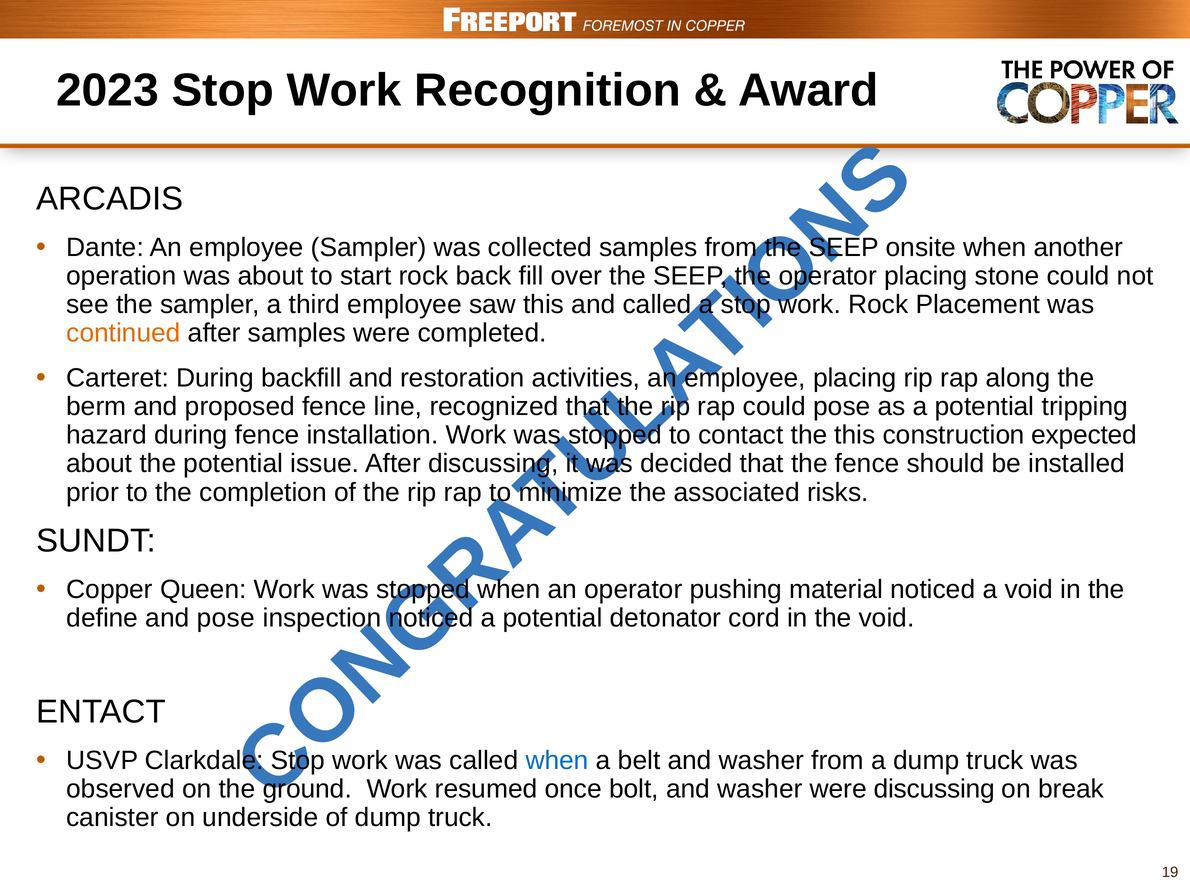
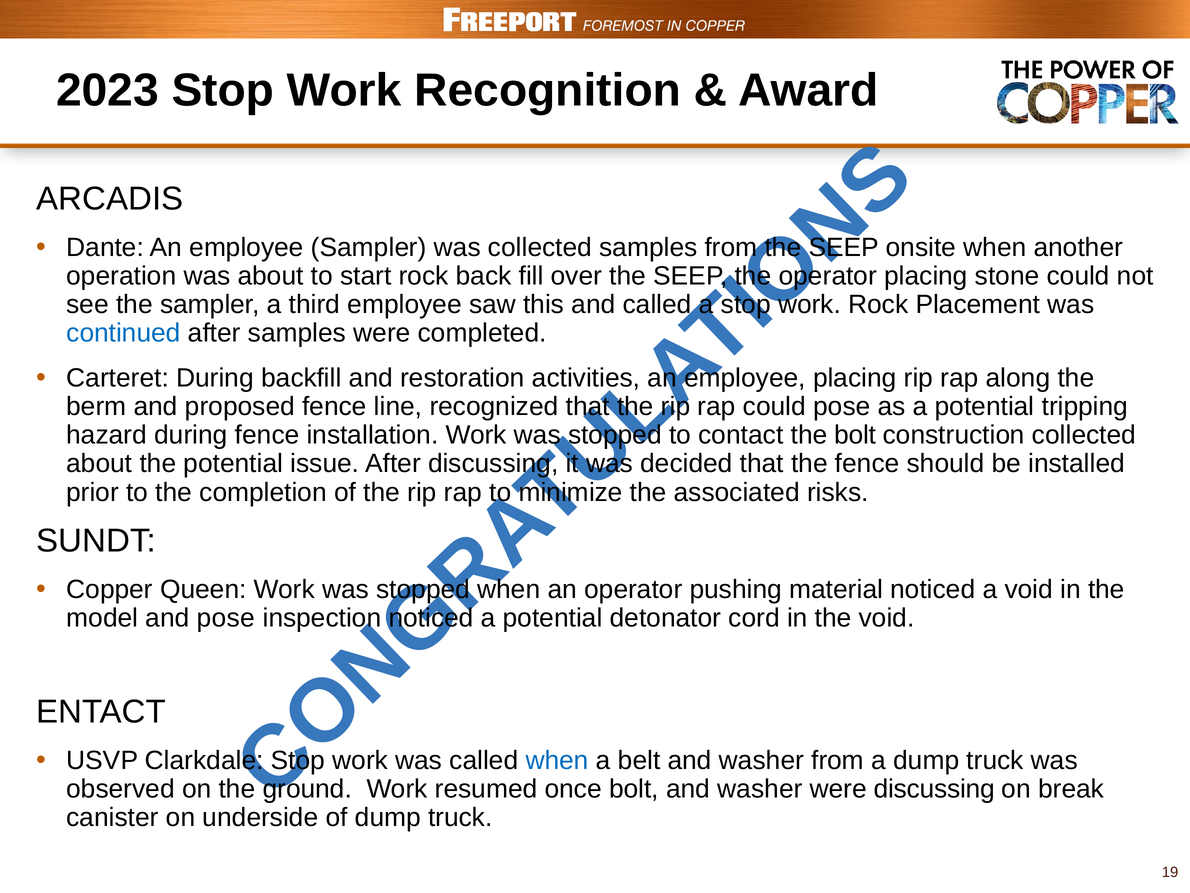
continued colour: orange -> blue (124, 333)
the this: this -> bolt (855, 435)
construction expected: expected -> collected (1084, 435)
define: define -> model (102, 618)
